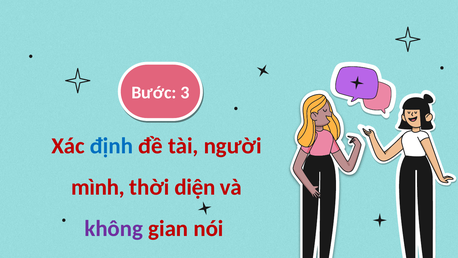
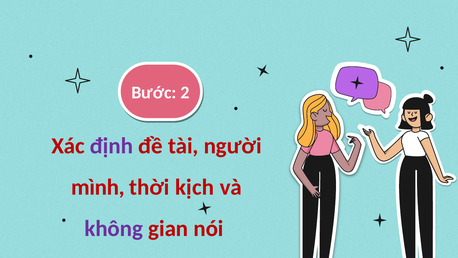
3: 3 -> 2 (185, 92)
định colour: blue -> purple (112, 146)
diện: diện -> kịch (195, 187)
